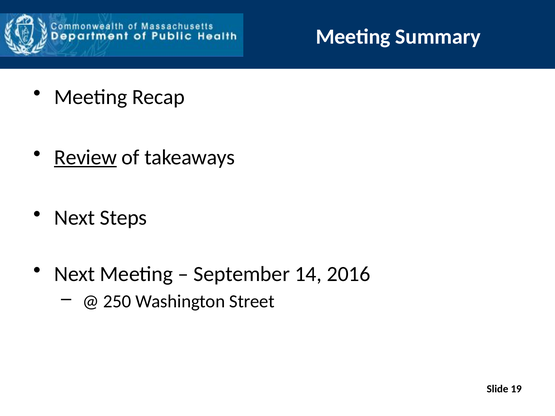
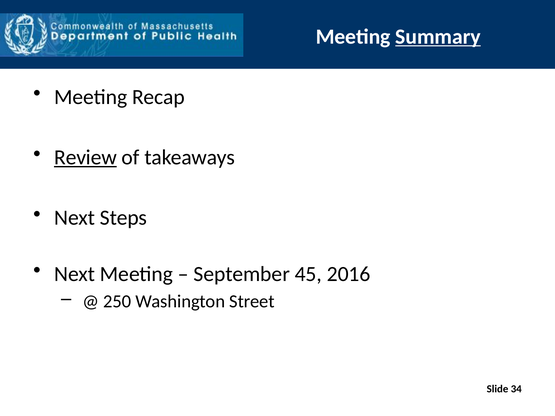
Summary underline: none -> present (438, 37)
14: 14 -> 45 (308, 274)
19: 19 -> 34 (516, 389)
